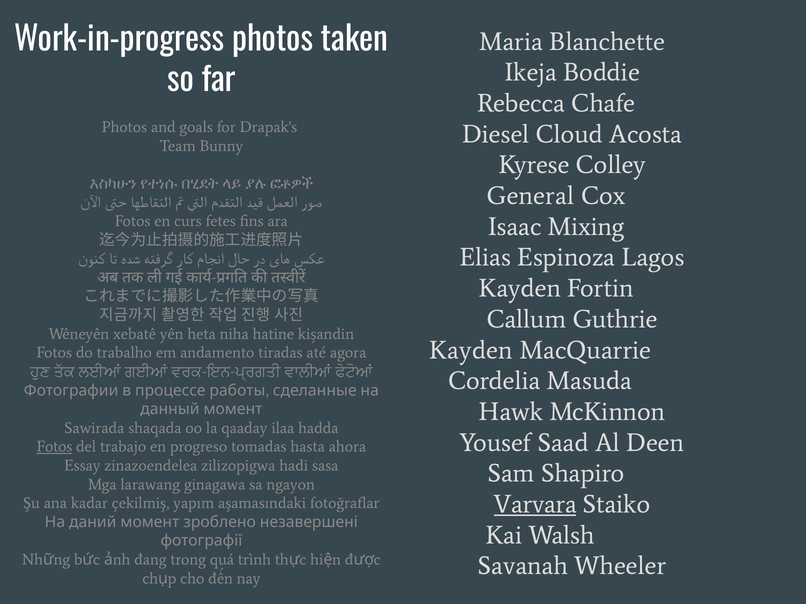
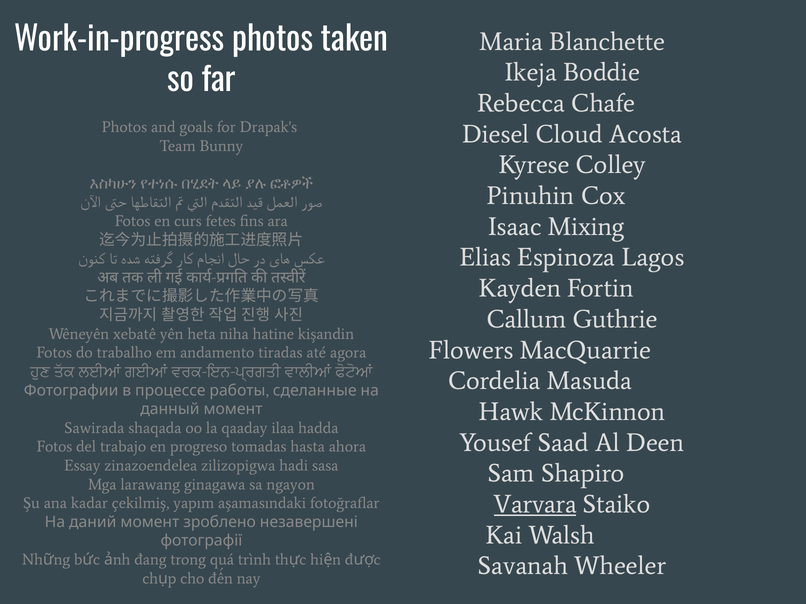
General: General -> Pinuhin (531, 196)
Kayden: Kayden -> Flowers (471, 350)
Fotos underline: present -> none (54, 447)
